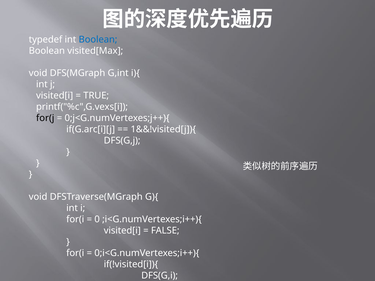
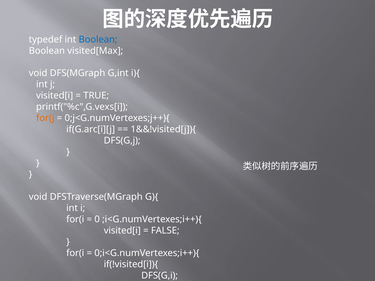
for(j colour: black -> orange (45, 118)
